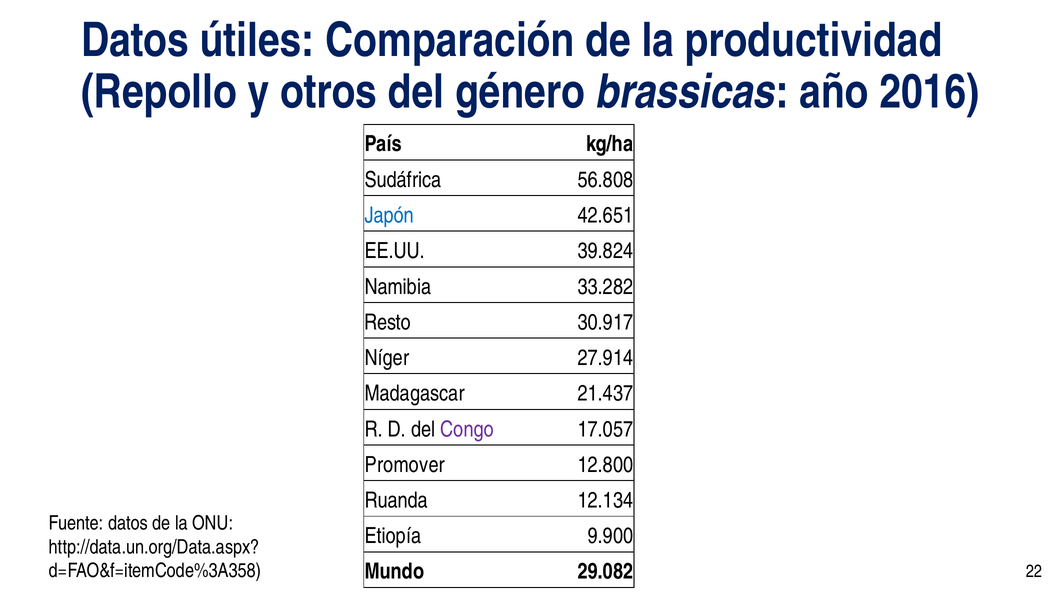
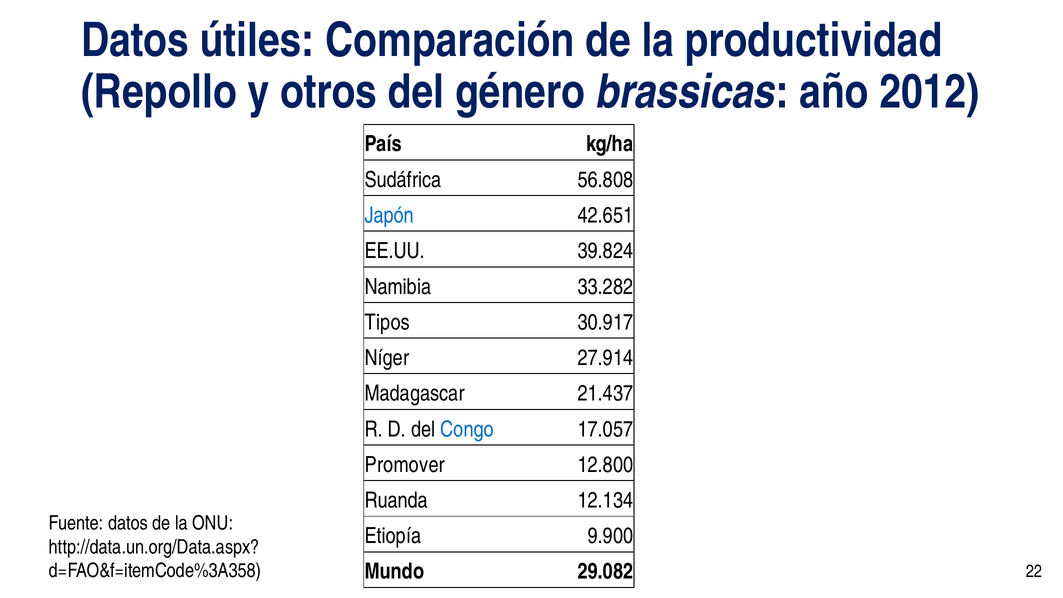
2016: 2016 -> 2012 (929, 92)
Resto: Resto -> Tipos (387, 322)
Congo colour: purple -> blue (467, 429)
